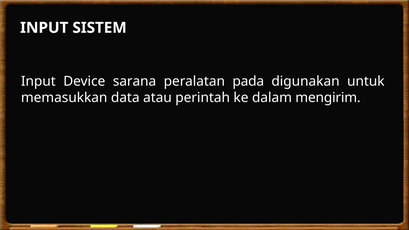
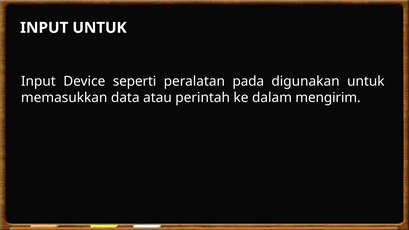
INPUT SISTEM: SISTEM -> UNTUK (100, 28)
sarana: sarana -> seperti (135, 81)
